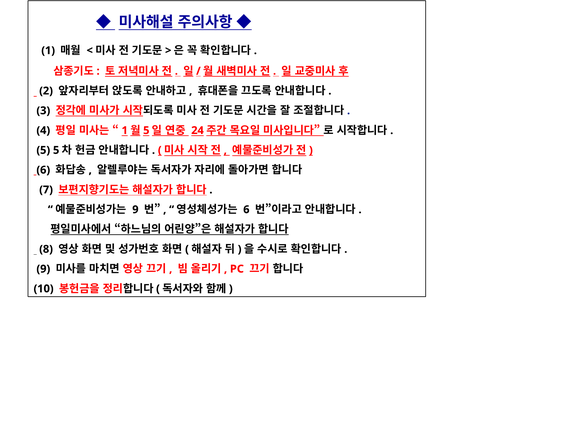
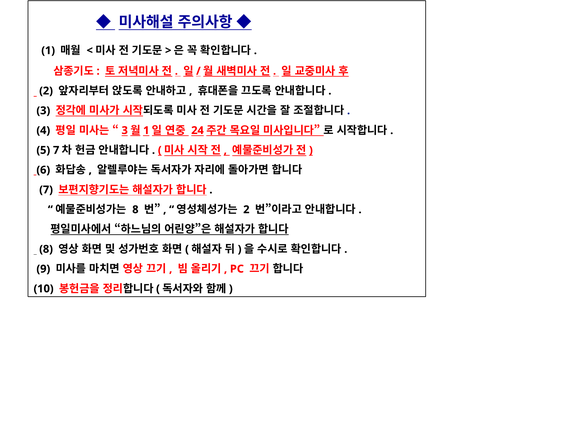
1: 1 -> 3 (125, 131)
5: 5 -> 1 (146, 131)
5 5: 5 -> 7 (56, 150)
9: 9 -> 8 (135, 210)
6: 6 -> 2 (246, 210)
